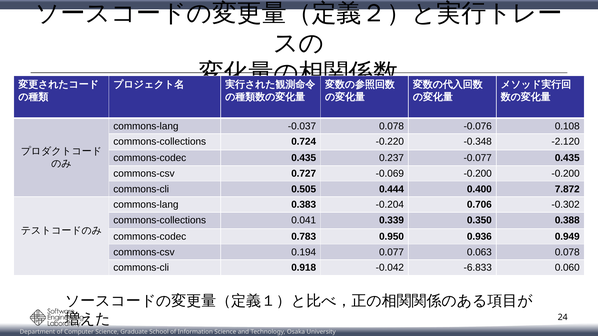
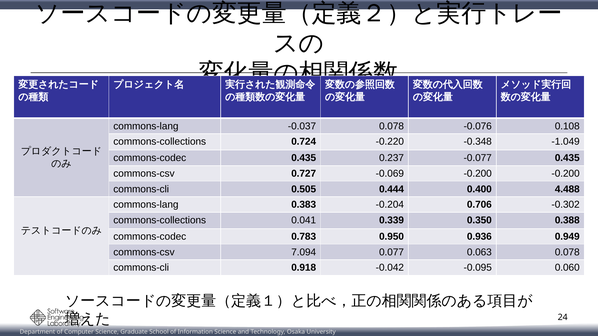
-2.120: -2.120 -> -1.049 (566, 142)
7.872: 7.872 -> 4.488 (567, 189)
0.194: 0.194 -> 7.094 (304, 252)
-6.833: -6.833 -> -0.095 (478, 268)
